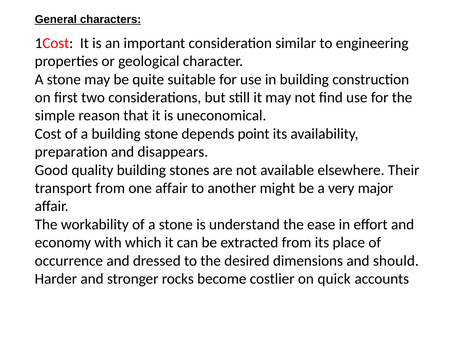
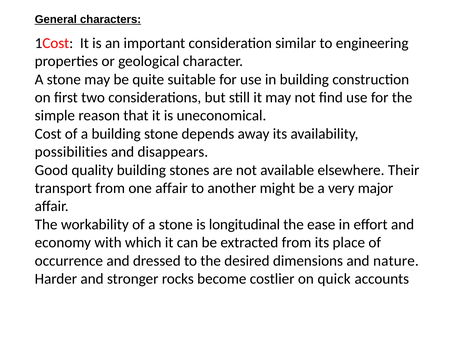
point: point -> away (254, 134)
preparation: preparation -> possibilities (71, 152)
understand: understand -> longitudinal (244, 224)
should: should -> nature (396, 261)
